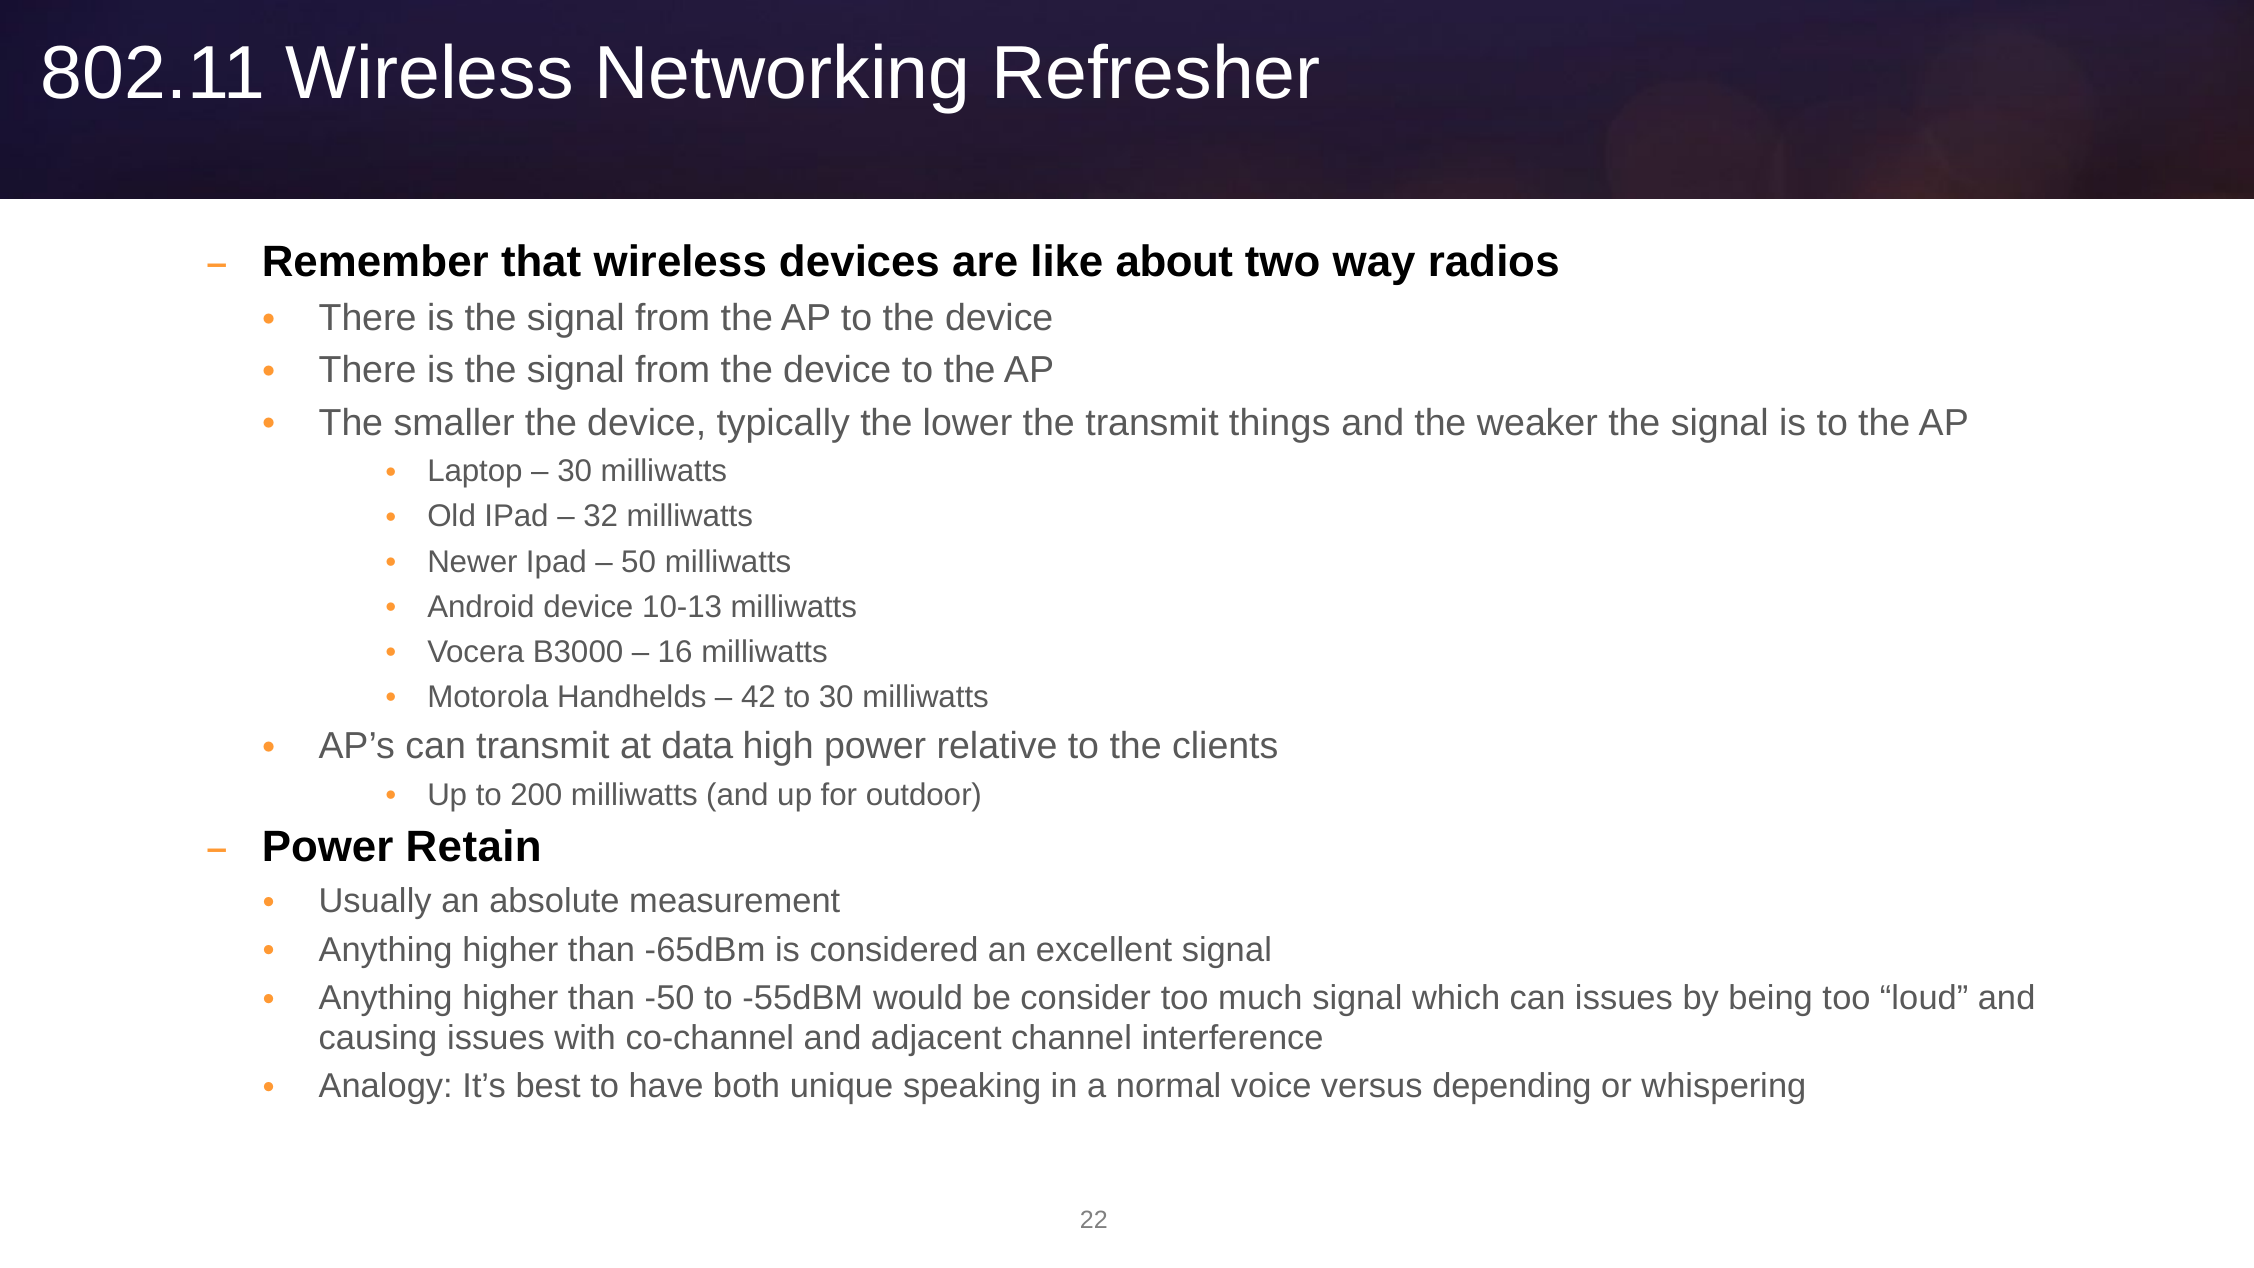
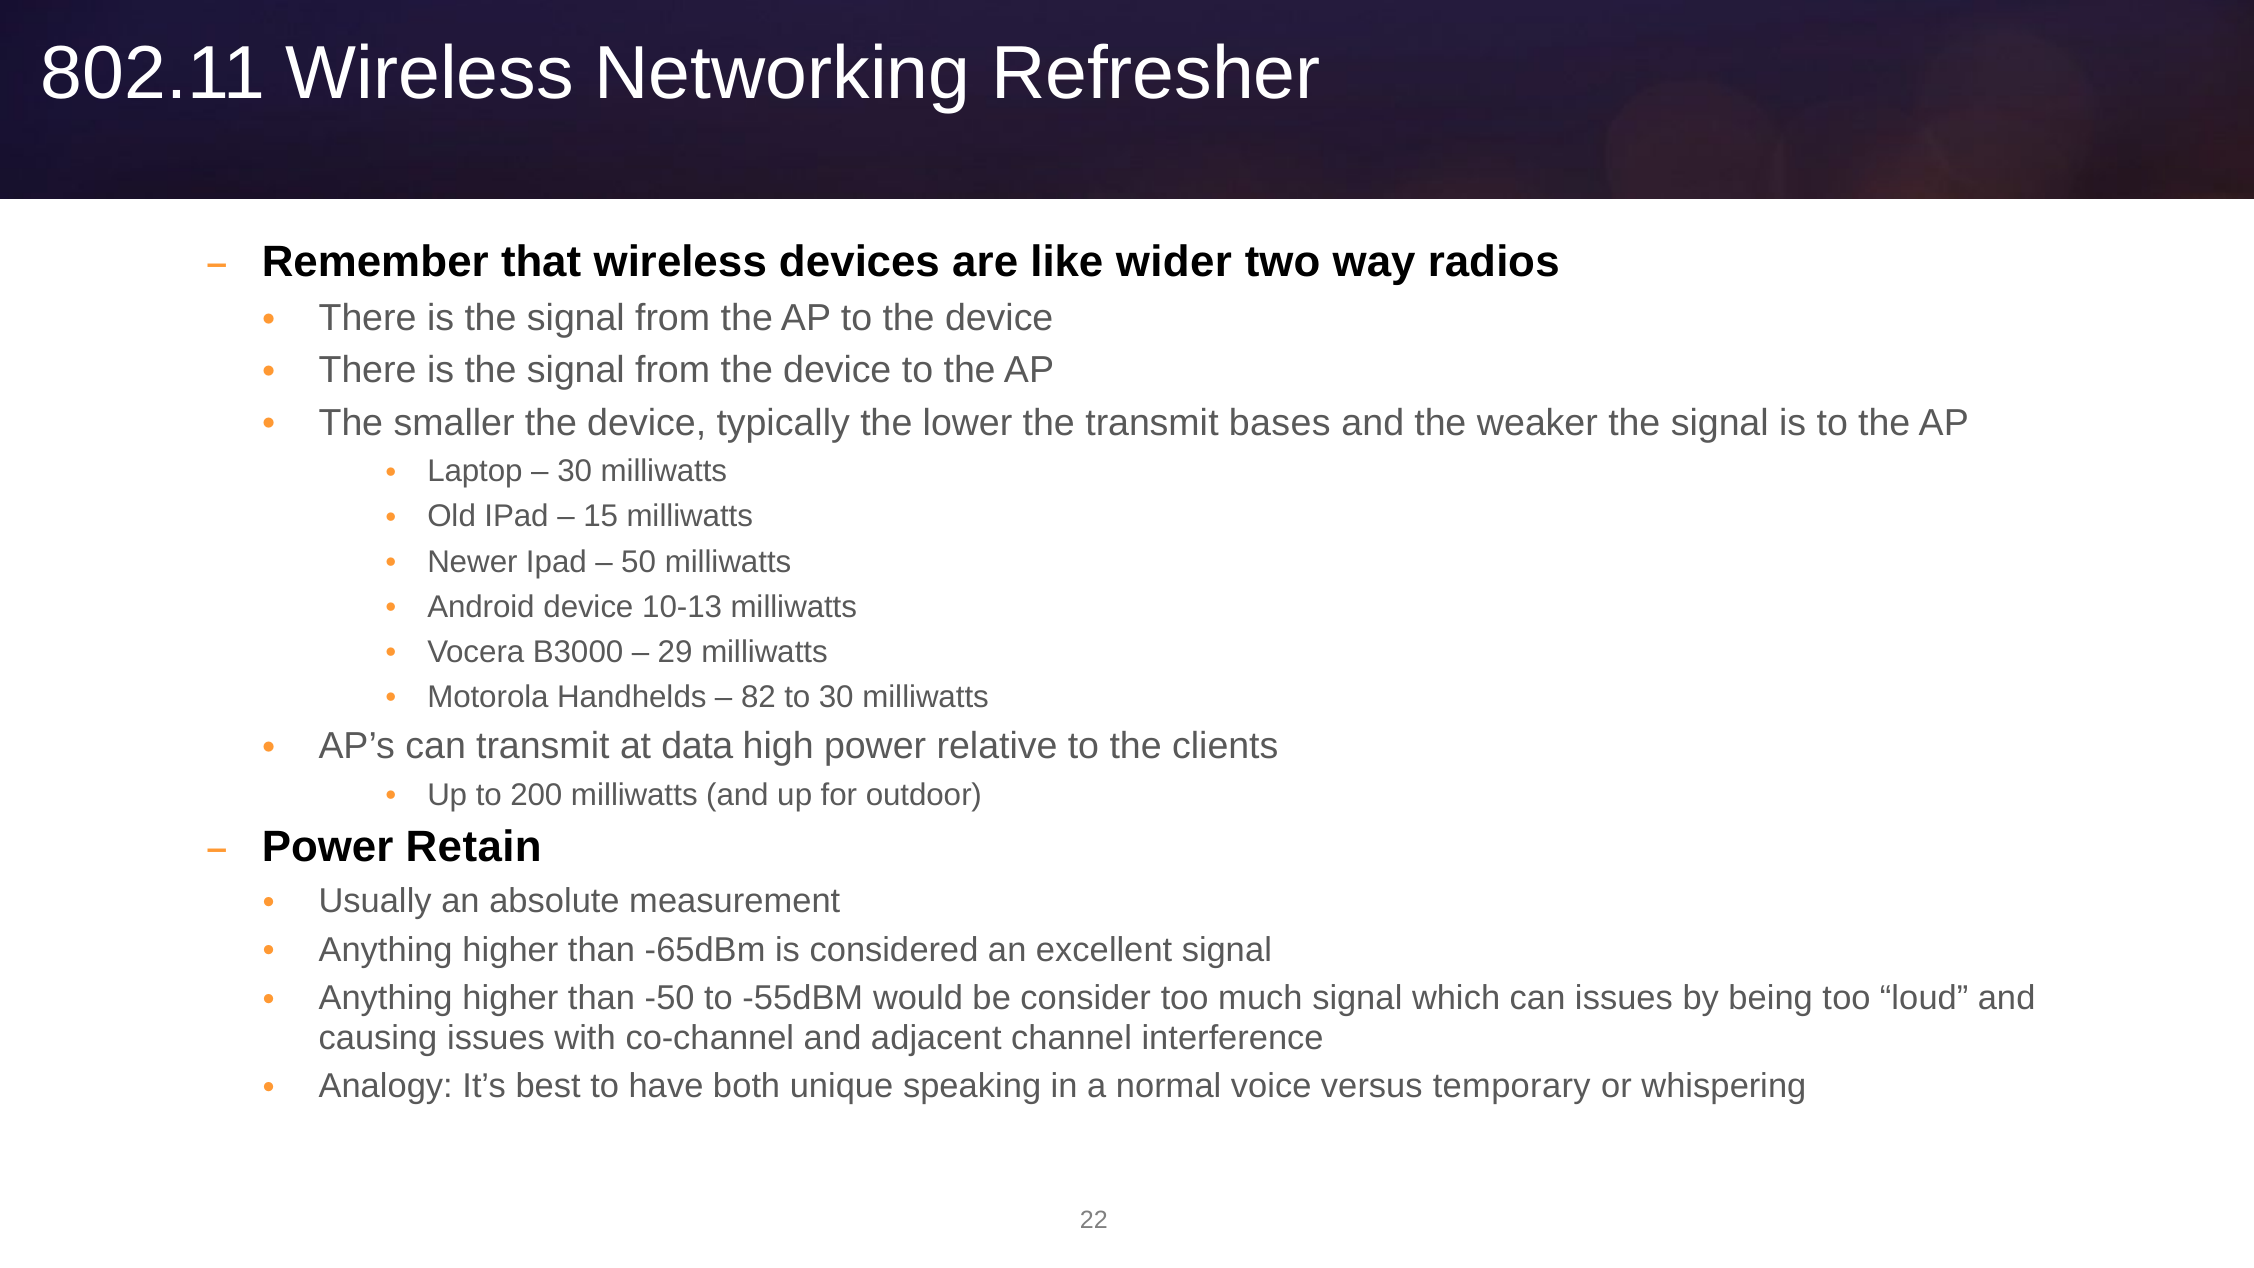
about: about -> wider (1174, 262)
things: things -> bases (1280, 423)
32: 32 -> 15 (601, 517)
16: 16 -> 29 (675, 652)
42: 42 -> 82 (758, 697)
depending: depending -> temporary (1512, 1086)
